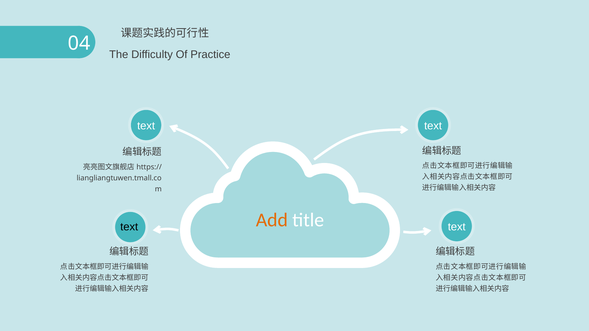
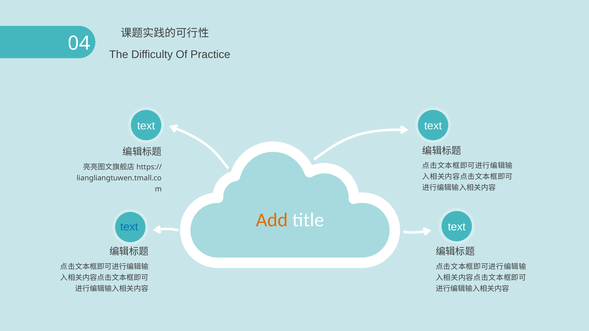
text colour: black -> blue (129, 227)
